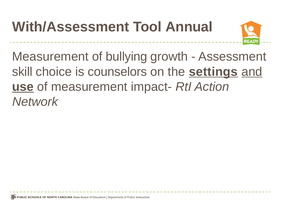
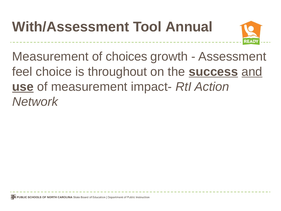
bullying: bullying -> choices (126, 57)
skill: skill -> feel (22, 72)
counselors: counselors -> throughout (117, 72)
settings: settings -> success (213, 72)
